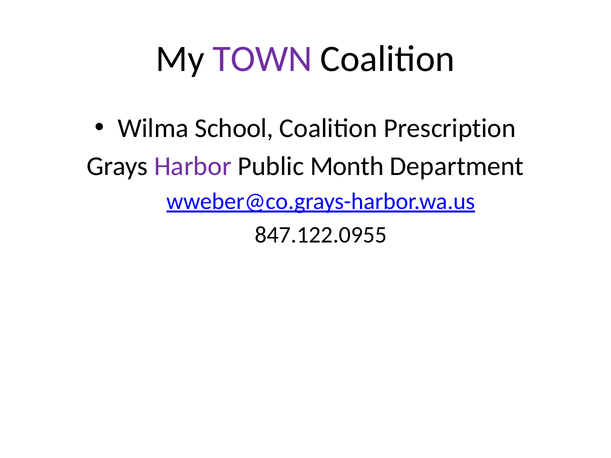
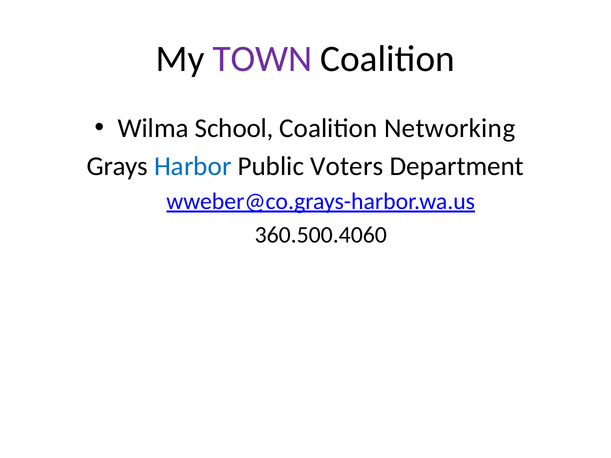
Prescription: Prescription -> Networking (450, 128)
Harbor colour: purple -> blue (193, 166)
Month: Month -> Voters (347, 166)
847.122.0955: 847.122.0955 -> 360.500.4060 (321, 235)
